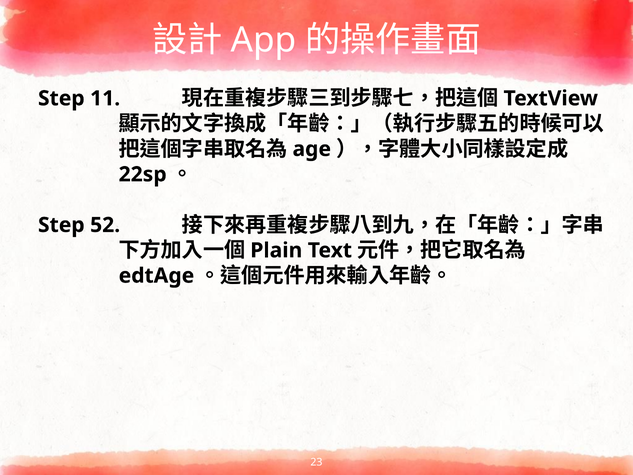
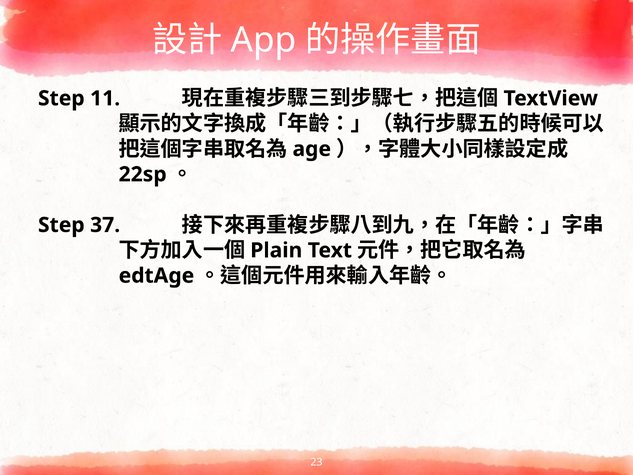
52: 52 -> 37 (105, 225)
